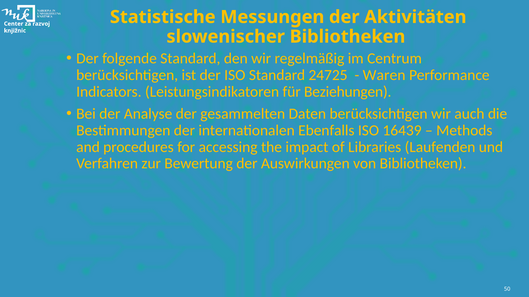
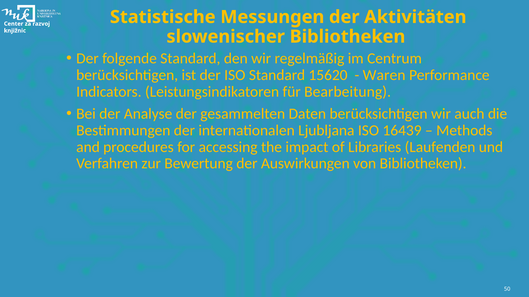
24725: 24725 -> 15620 (328, 75)
Beziehungen: Beziehungen -> Bearbeitung (348, 92)
Ebenfalls: Ebenfalls -> Ljubljana (326, 131)
